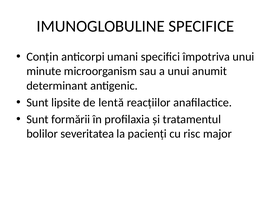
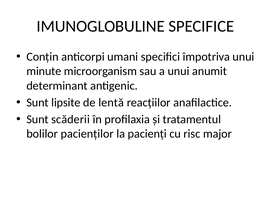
formării: formării -> scăderii (71, 120)
severitatea: severitatea -> pacienţilor (87, 134)
